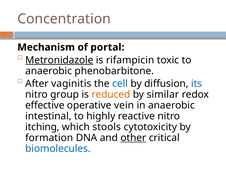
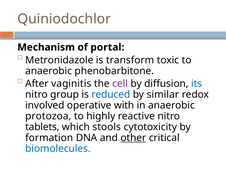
Concentration: Concentration -> Quiniodochlor (64, 19)
Metronidazole underline: present -> none (59, 60)
rifampicin: rifampicin -> transform (130, 60)
cell colour: blue -> purple (120, 84)
reduced colour: orange -> blue (111, 95)
effective: effective -> involved (45, 106)
vein: vein -> with (124, 106)
intestinal: intestinal -> protozoa (48, 116)
itching: itching -> tablets (42, 127)
